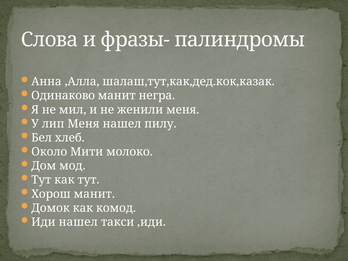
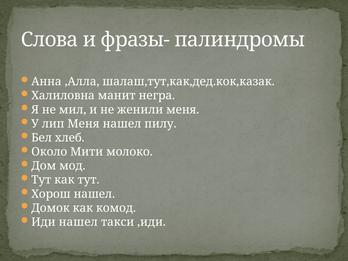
Одинаково: Одинаково -> Халиловна (63, 96)
Хорош манит: манит -> нашел (94, 194)
